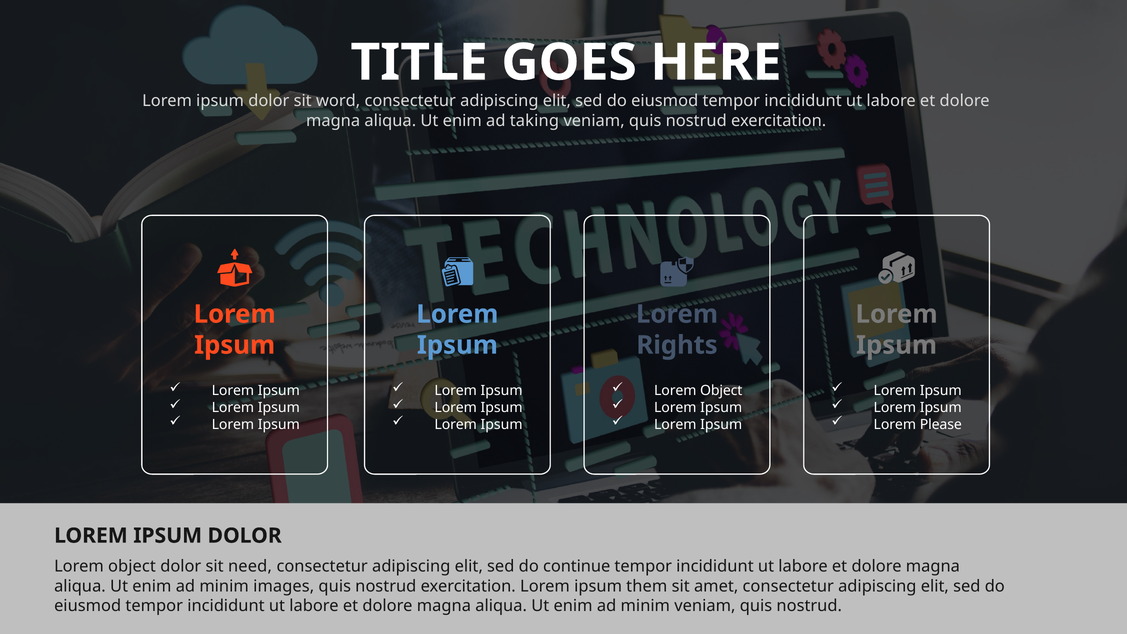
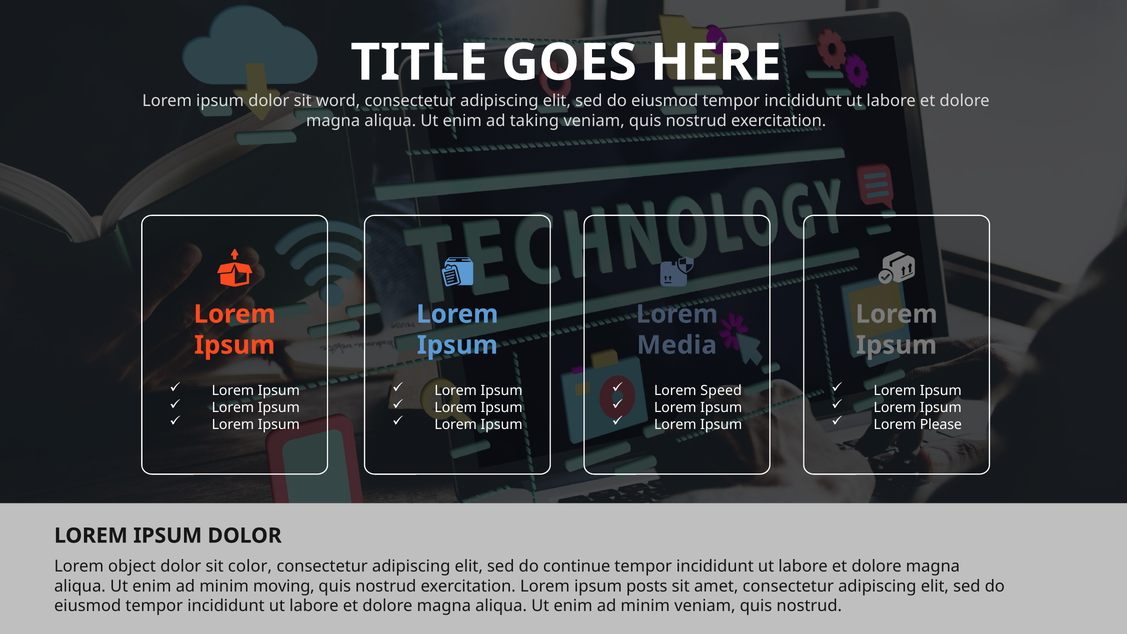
Rights: Rights -> Media (677, 345)
Object: Object -> Speed (721, 391)
need: need -> color (250, 566)
images: images -> moving (284, 586)
them: them -> posts (647, 586)
